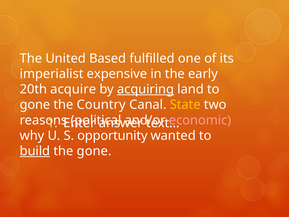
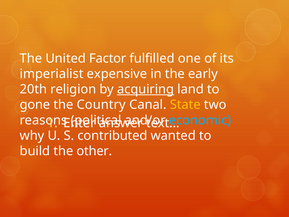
Based: Based -> Factor (108, 58)
acquire: acquire -> religion (73, 89)
economic colour: pink -> light blue (200, 120)
opportunity: opportunity -> contributed (112, 135)
build underline: present -> none (35, 151)
the gone: gone -> other (94, 151)
